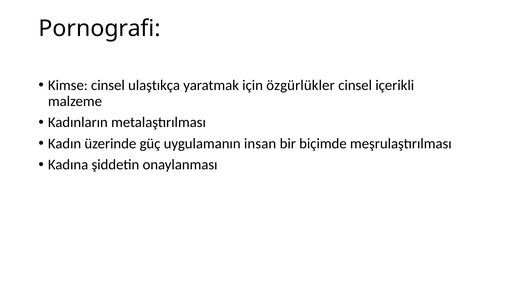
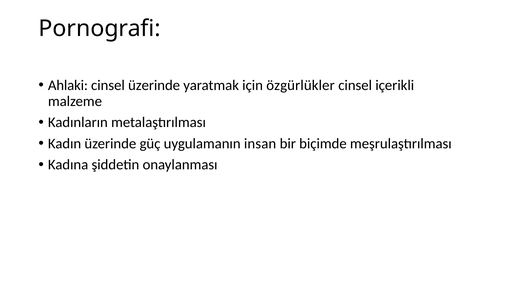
Kimse: Kimse -> Ahlaki (68, 85)
cinsel ulaştıkça: ulaştıkça -> üzerinde (154, 85)
